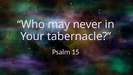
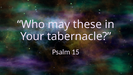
never: never -> these (87, 24)
